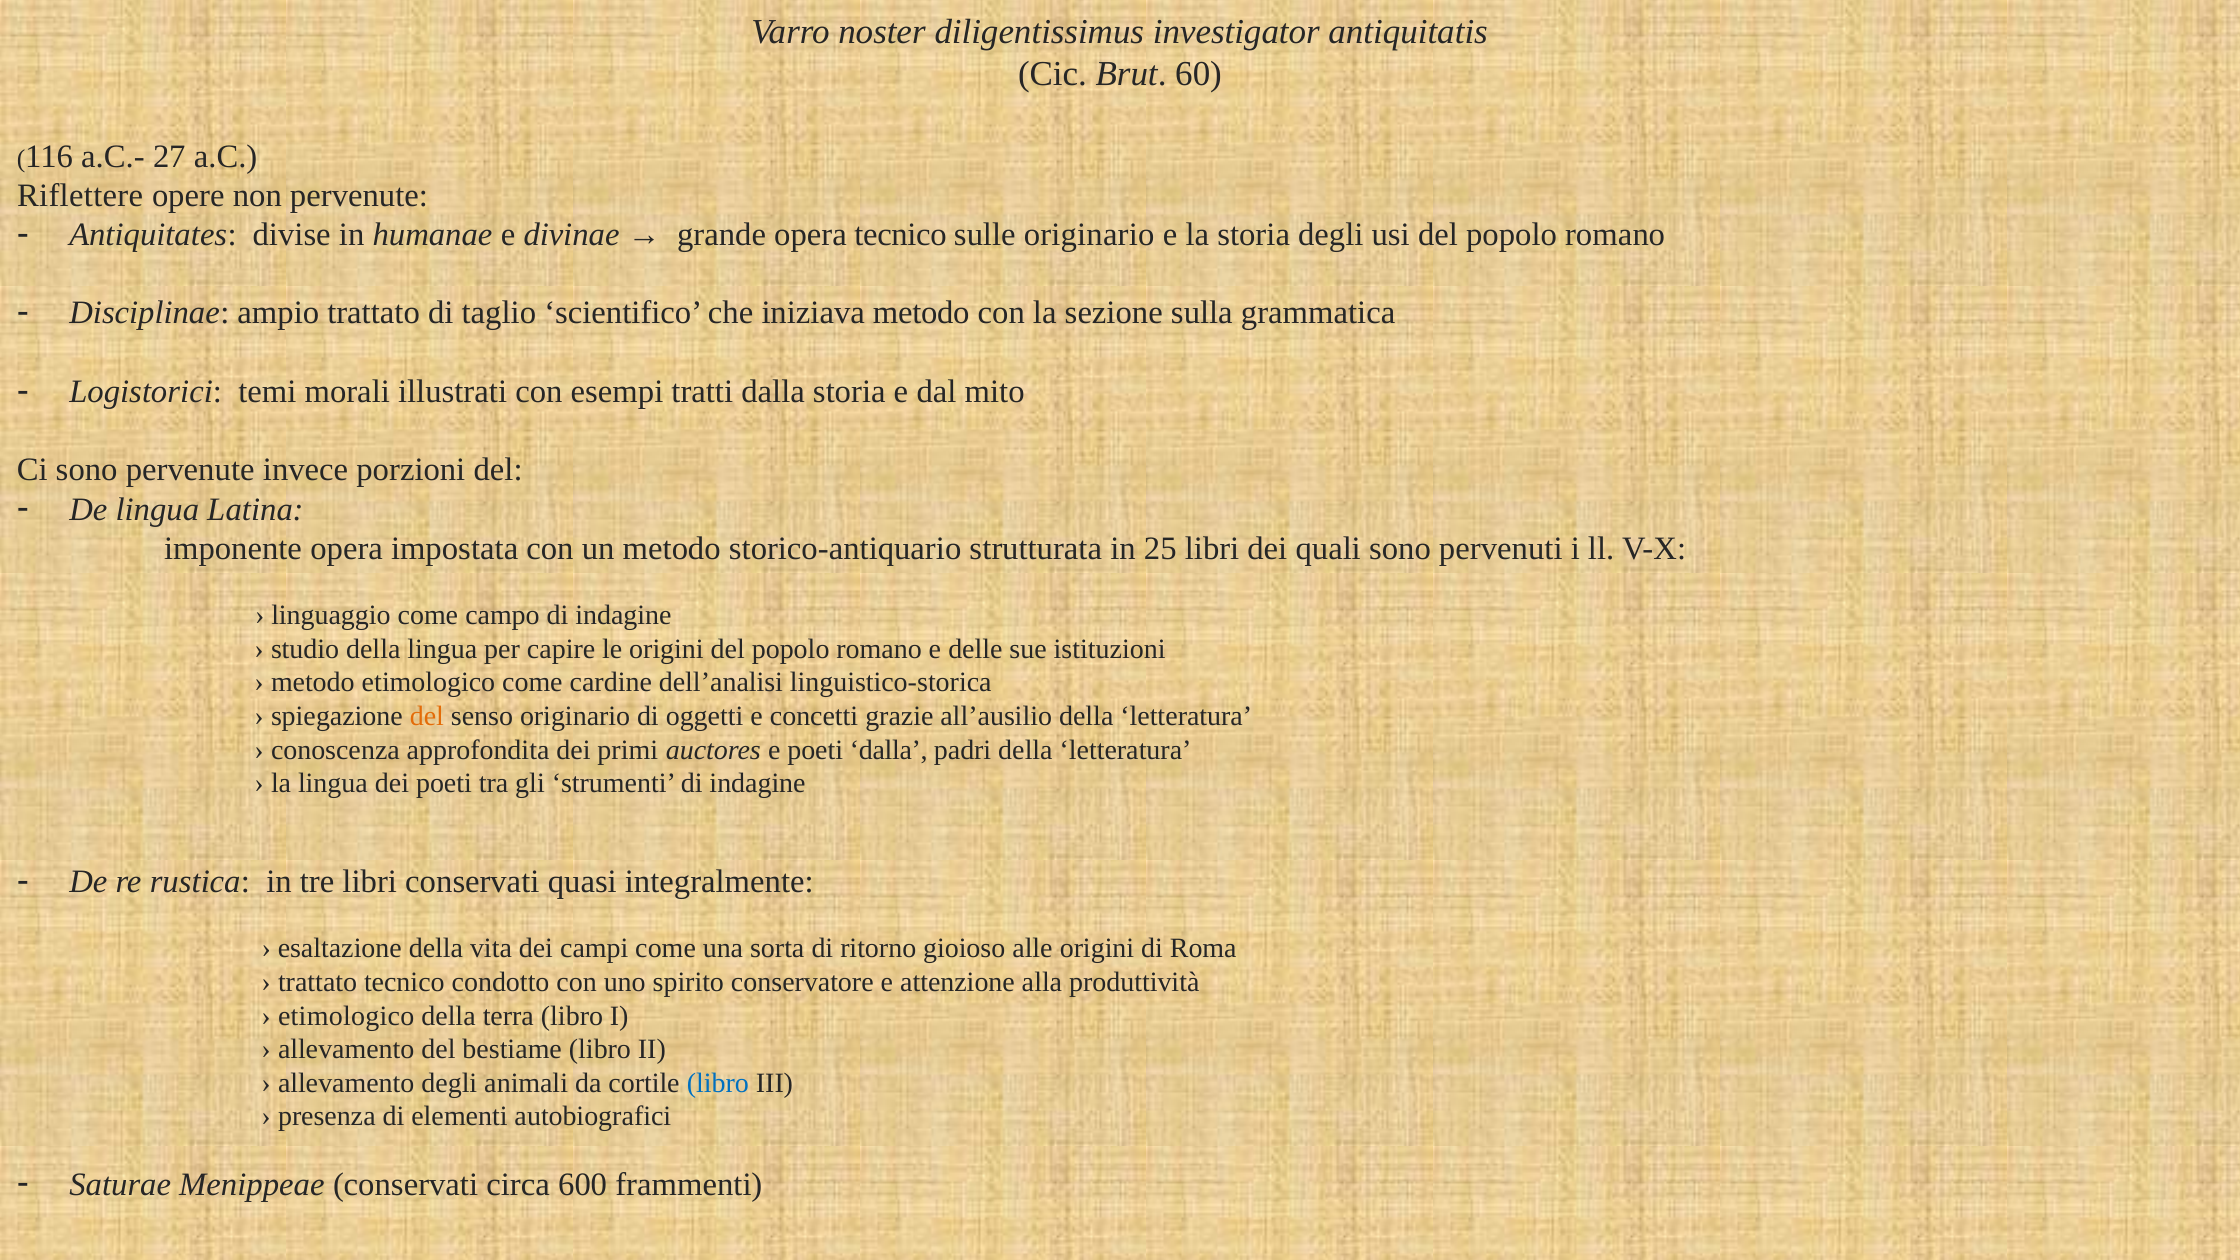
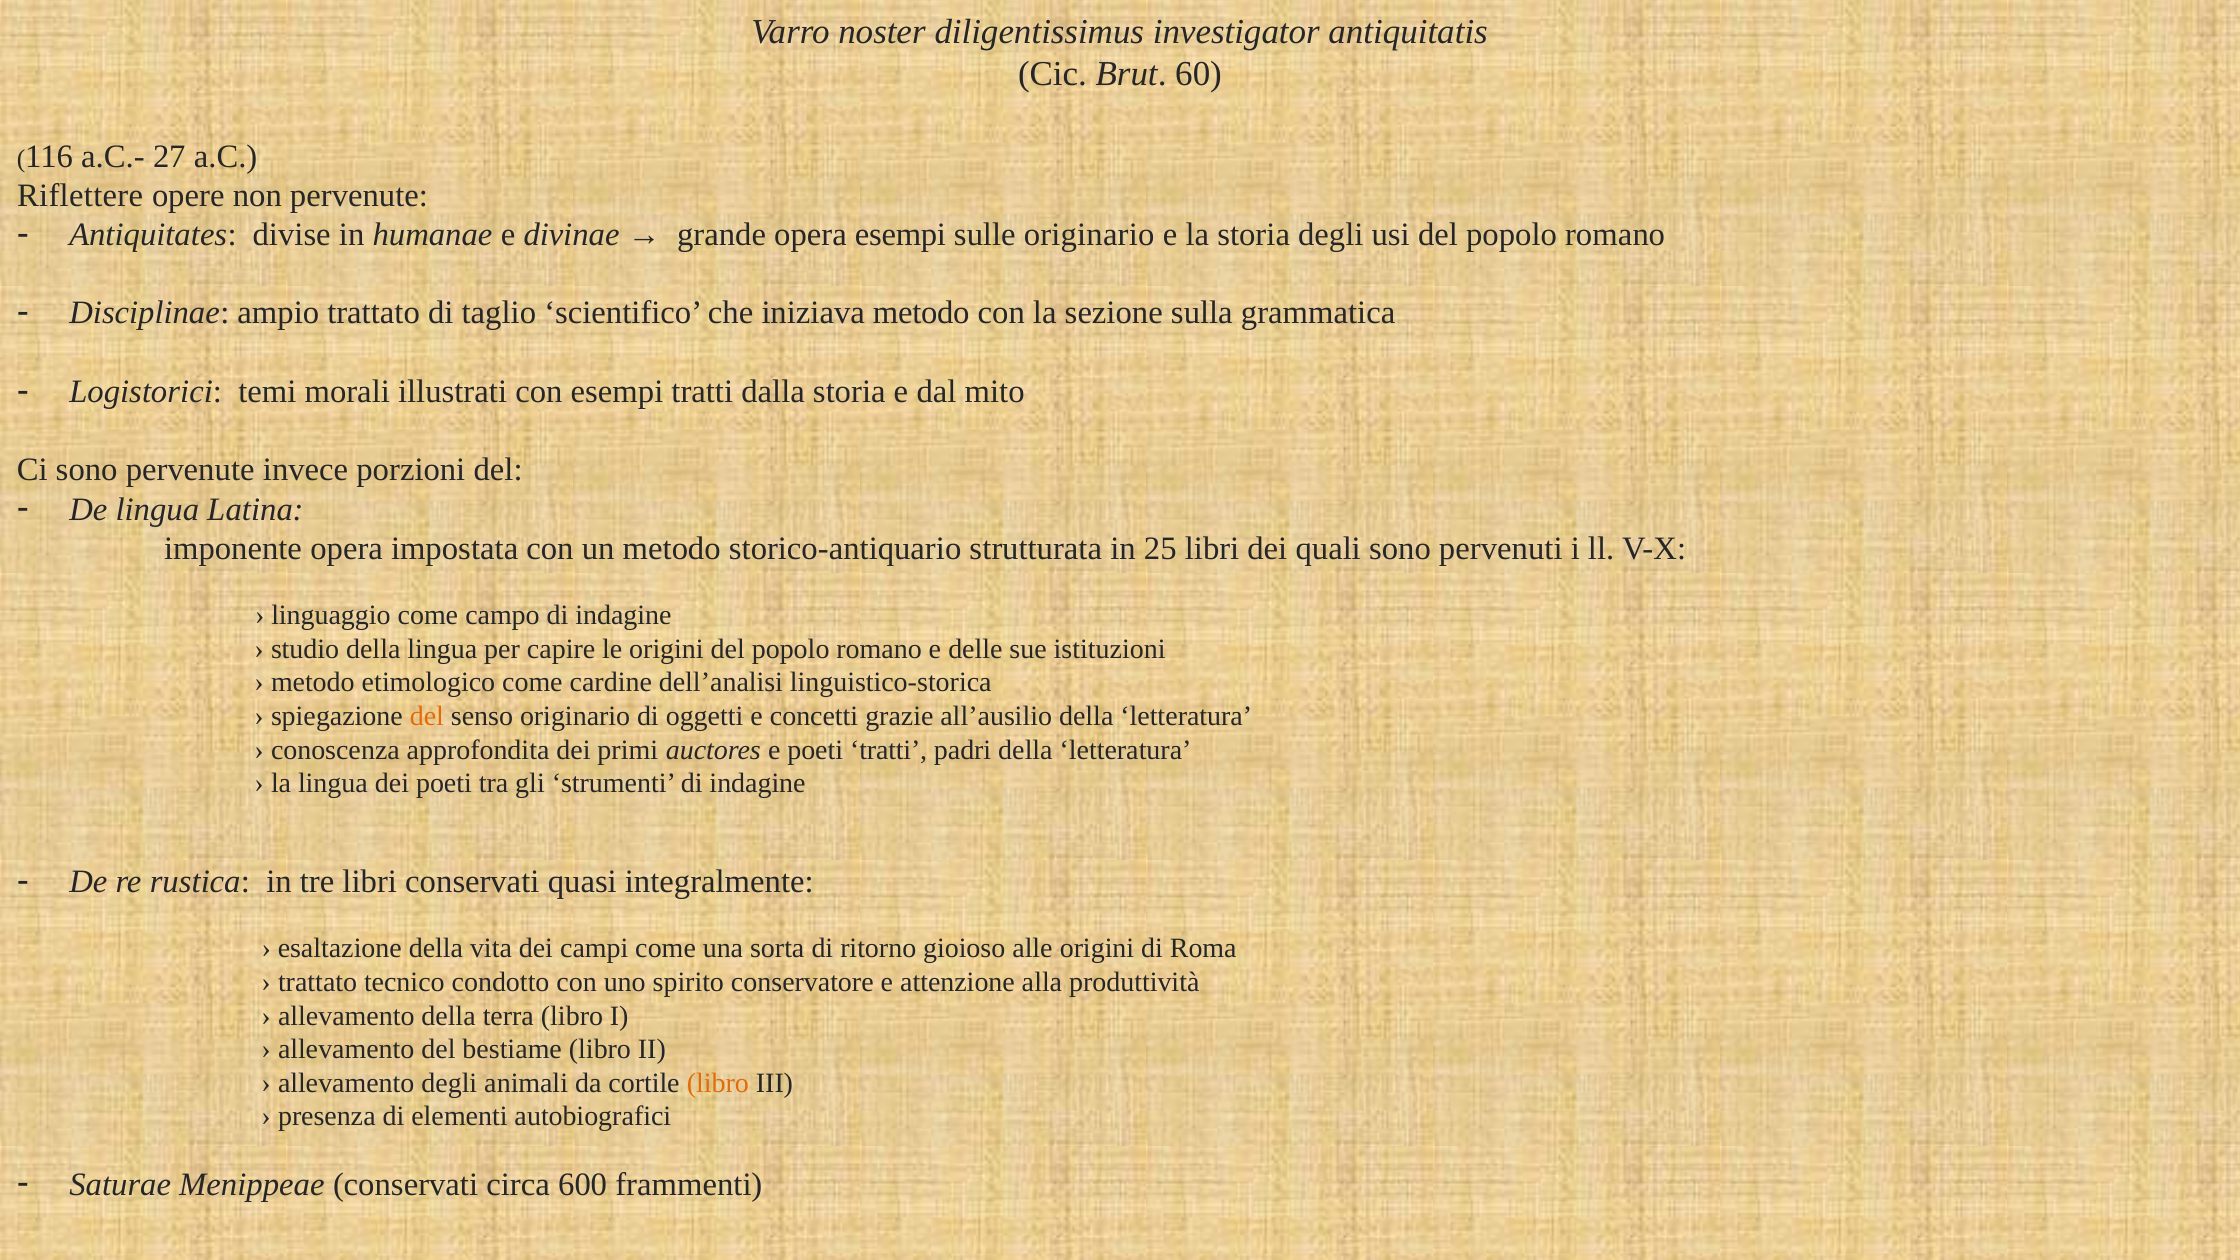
opera tecnico: tecnico -> esempi (900, 235)
poeti dalla: dalla -> tratti (889, 750)
etimologico: etimologico -> allevamento (346, 1016)
libro colour: blue -> orange (718, 1083)
